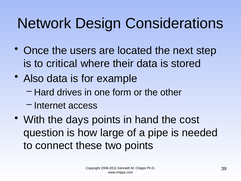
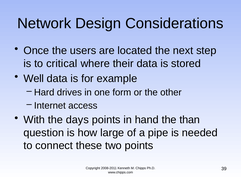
Also: Also -> Well (34, 78)
cost: cost -> than (190, 120)
